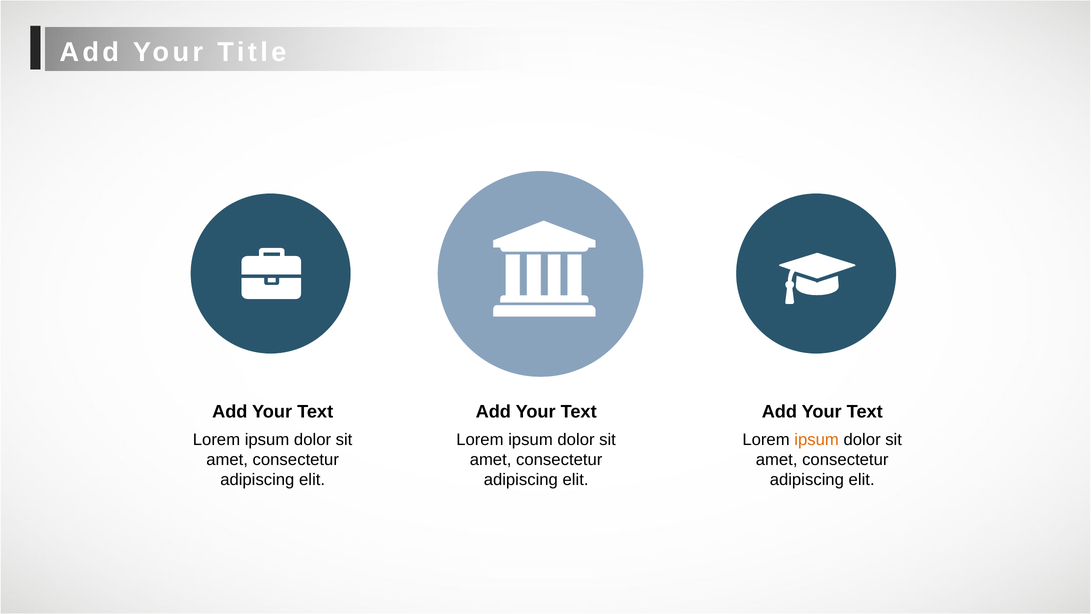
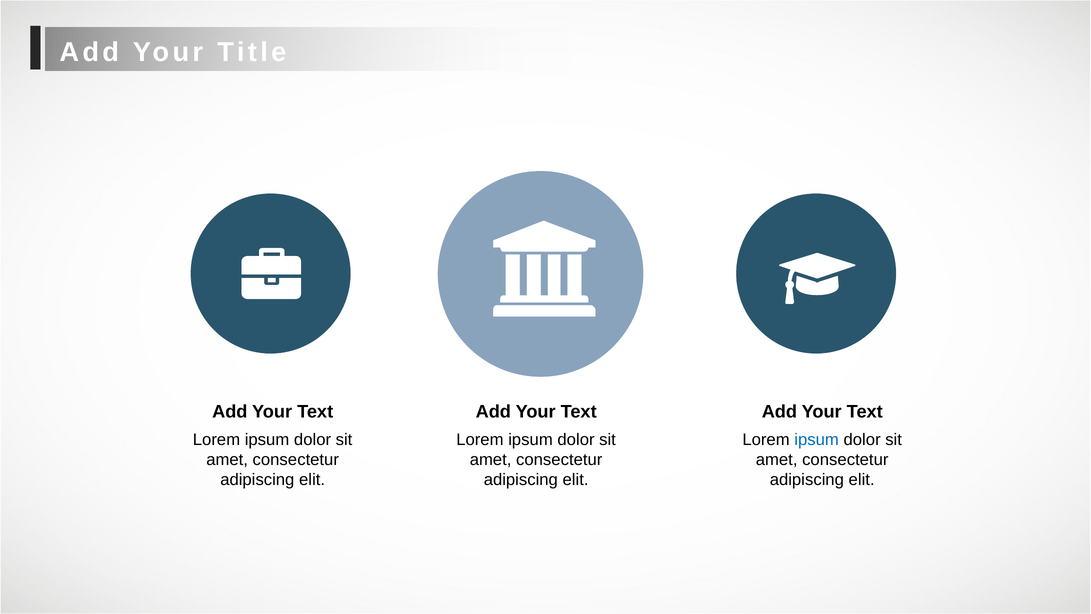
ipsum colour: orange -> blue (817, 439)
